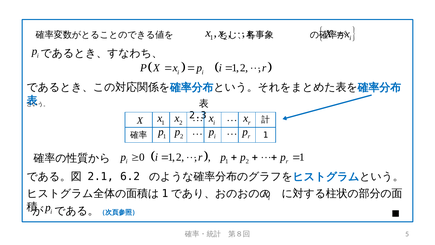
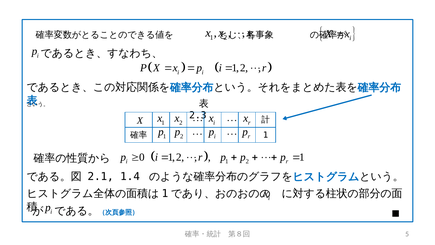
6.2: 6.2 -> 1.4 (130, 176)
